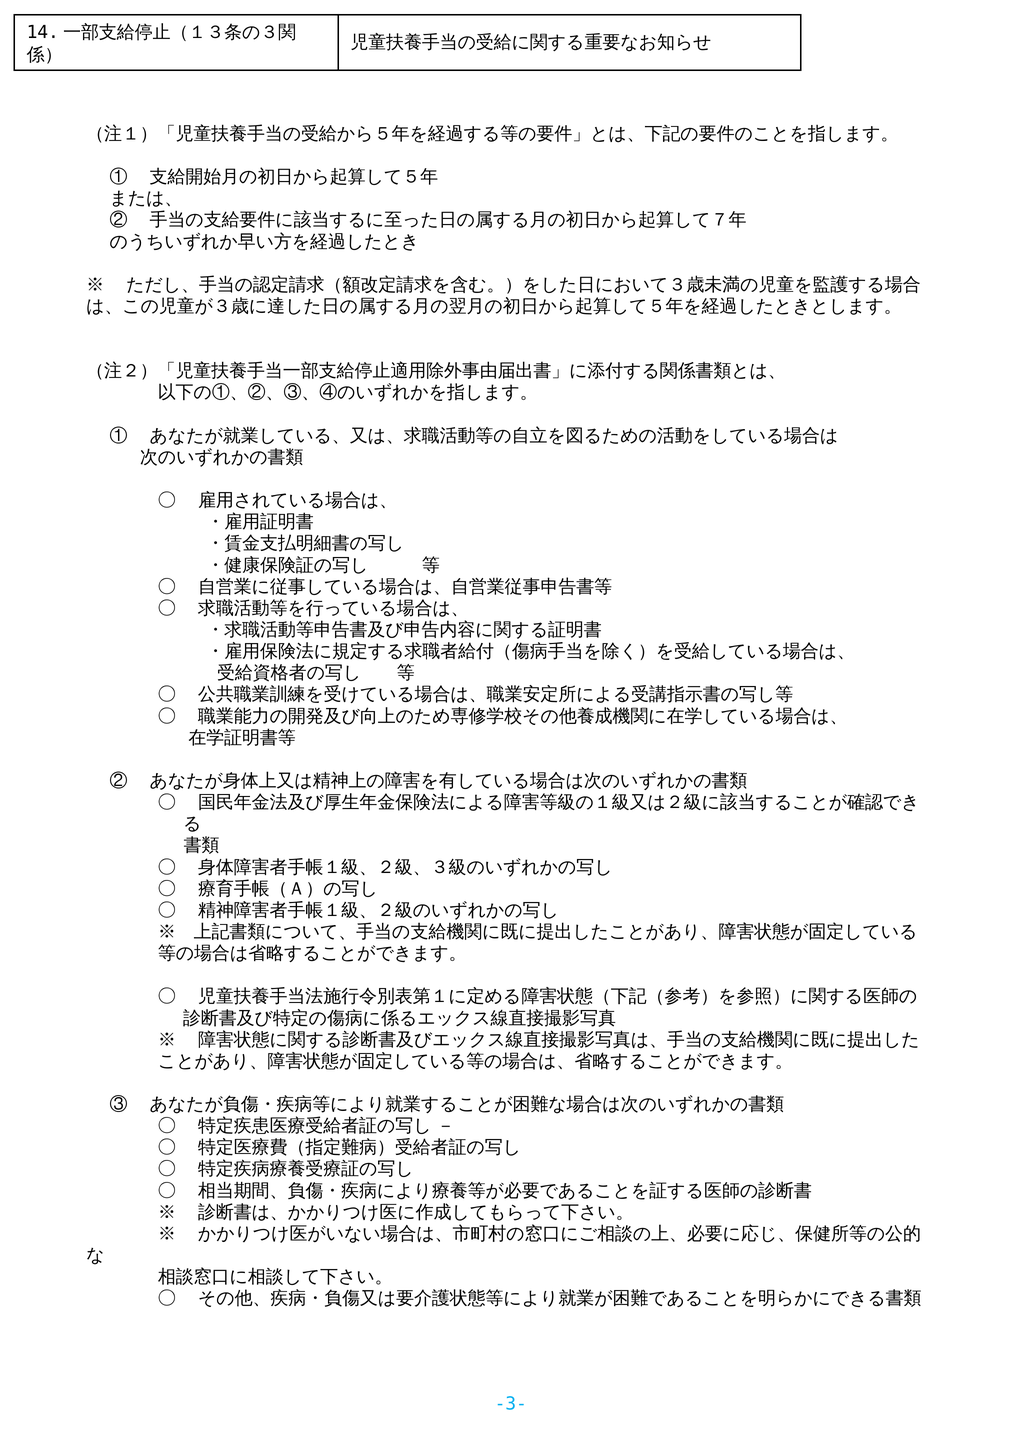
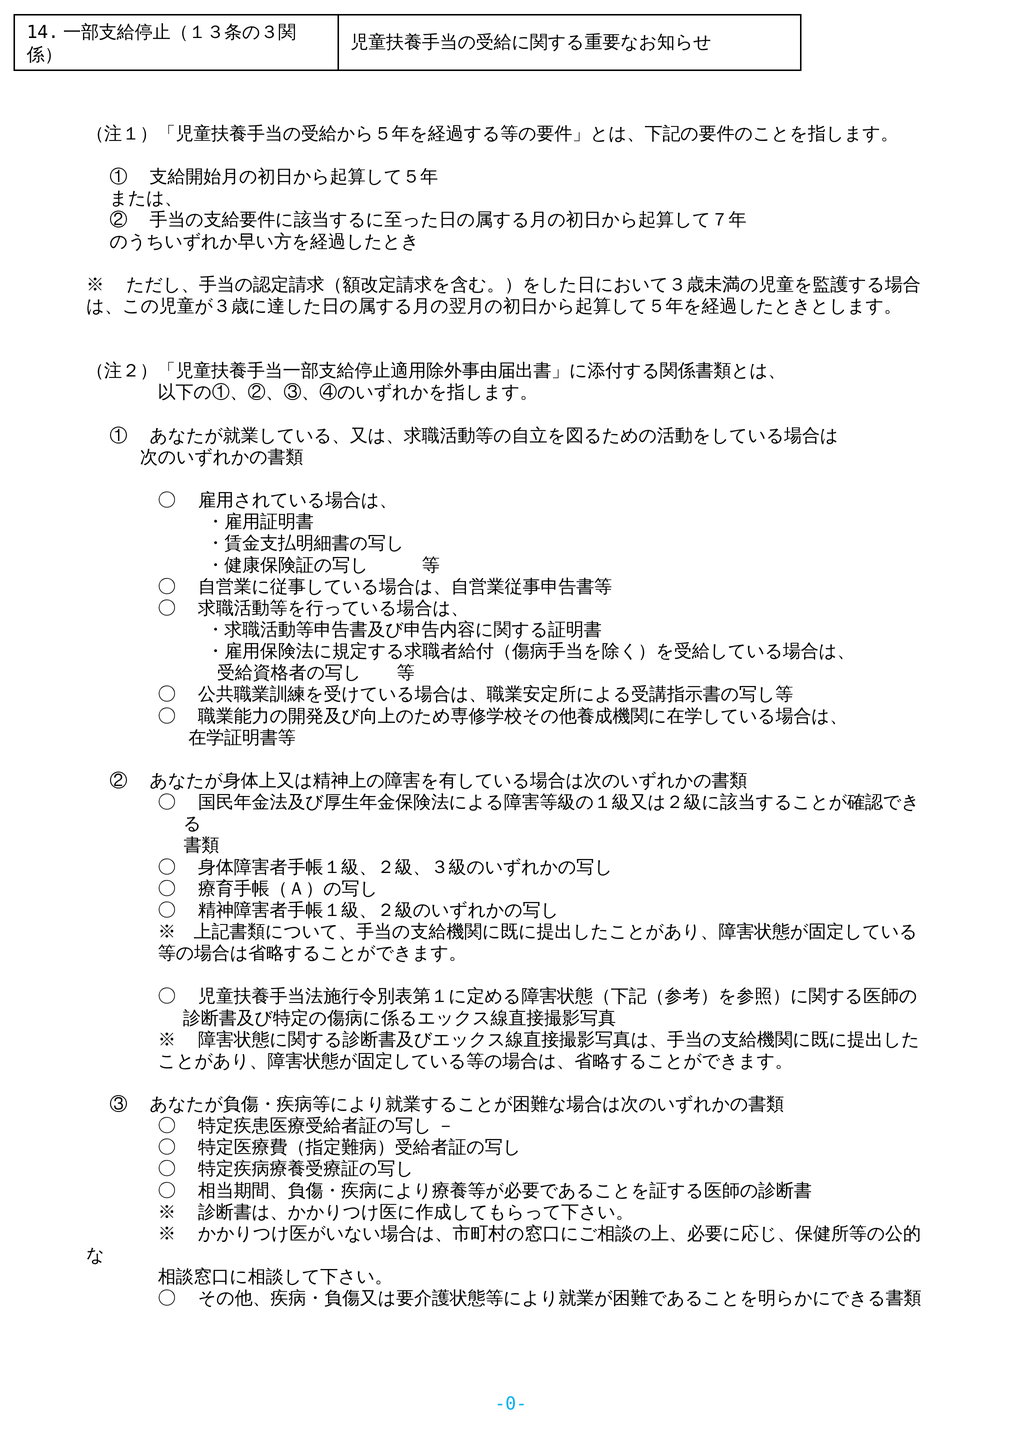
-3-: -3- -> -0- (511, 1404)
